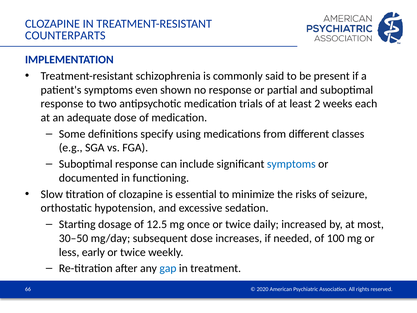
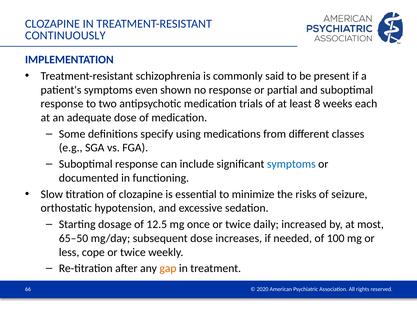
COUNTERPARTS: COUNTERPARTS -> CONTINUOUSLY (65, 35)
2: 2 -> 8 (317, 104)
30–50: 30–50 -> 65–50 (74, 238)
early: early -> cope (93, 252)
gap colour: blue -> orange (168, 268)
